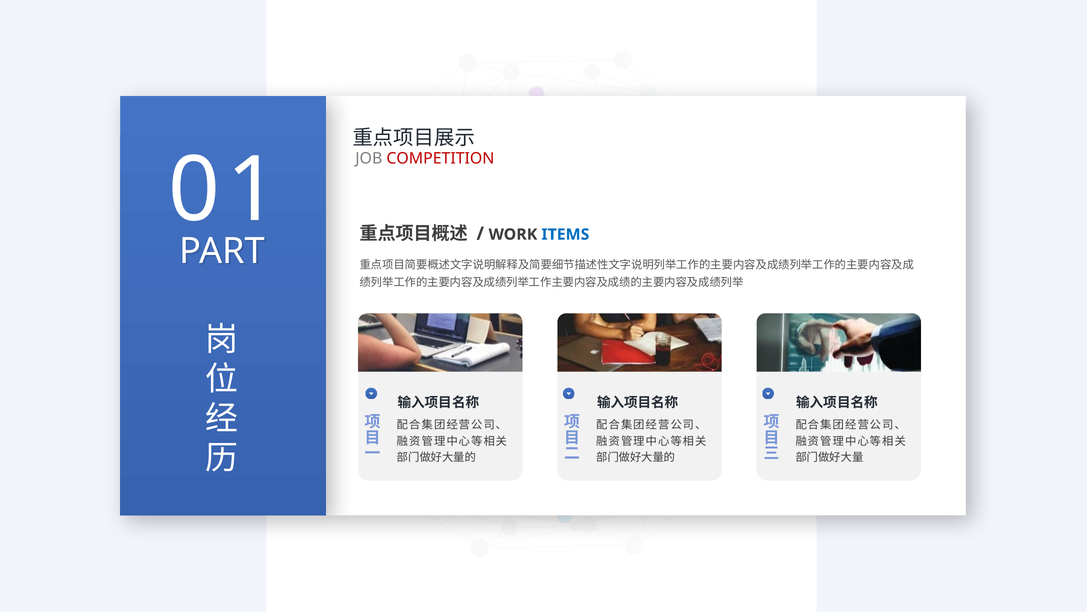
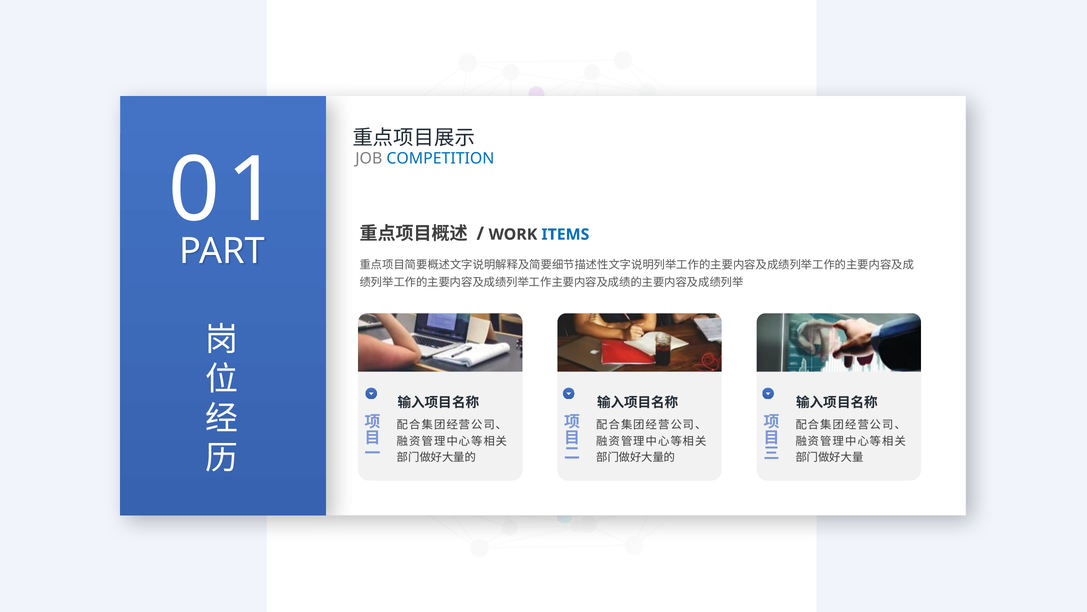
COMPETITION colour: red -> blue (440, 158)
